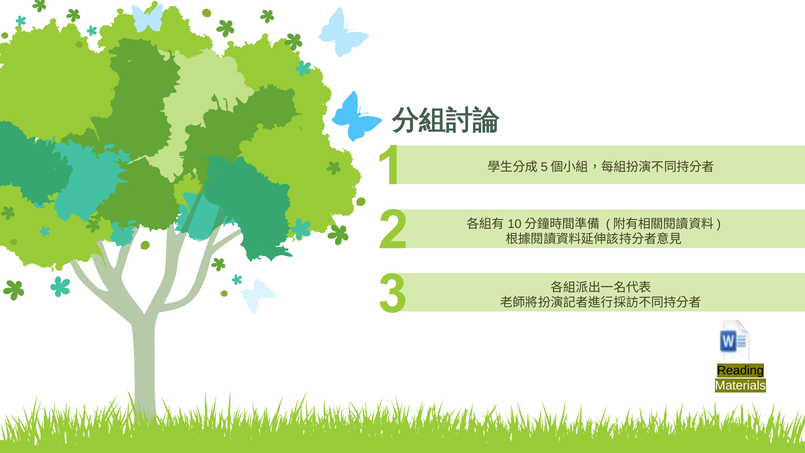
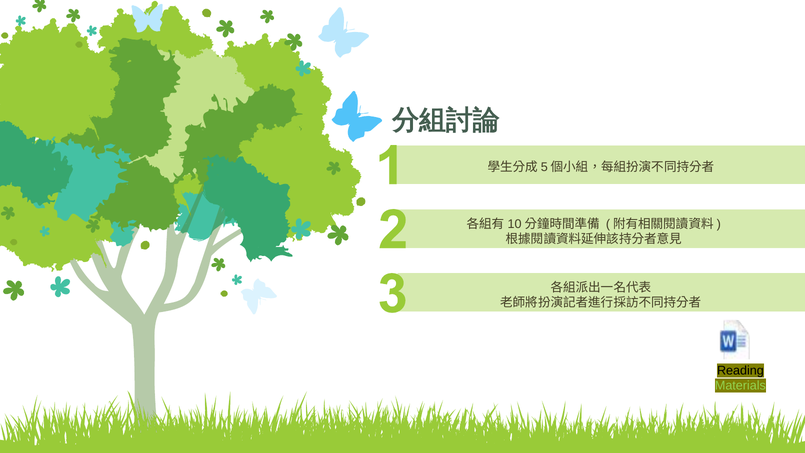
Materials colour: white -> light green (740, 386)
